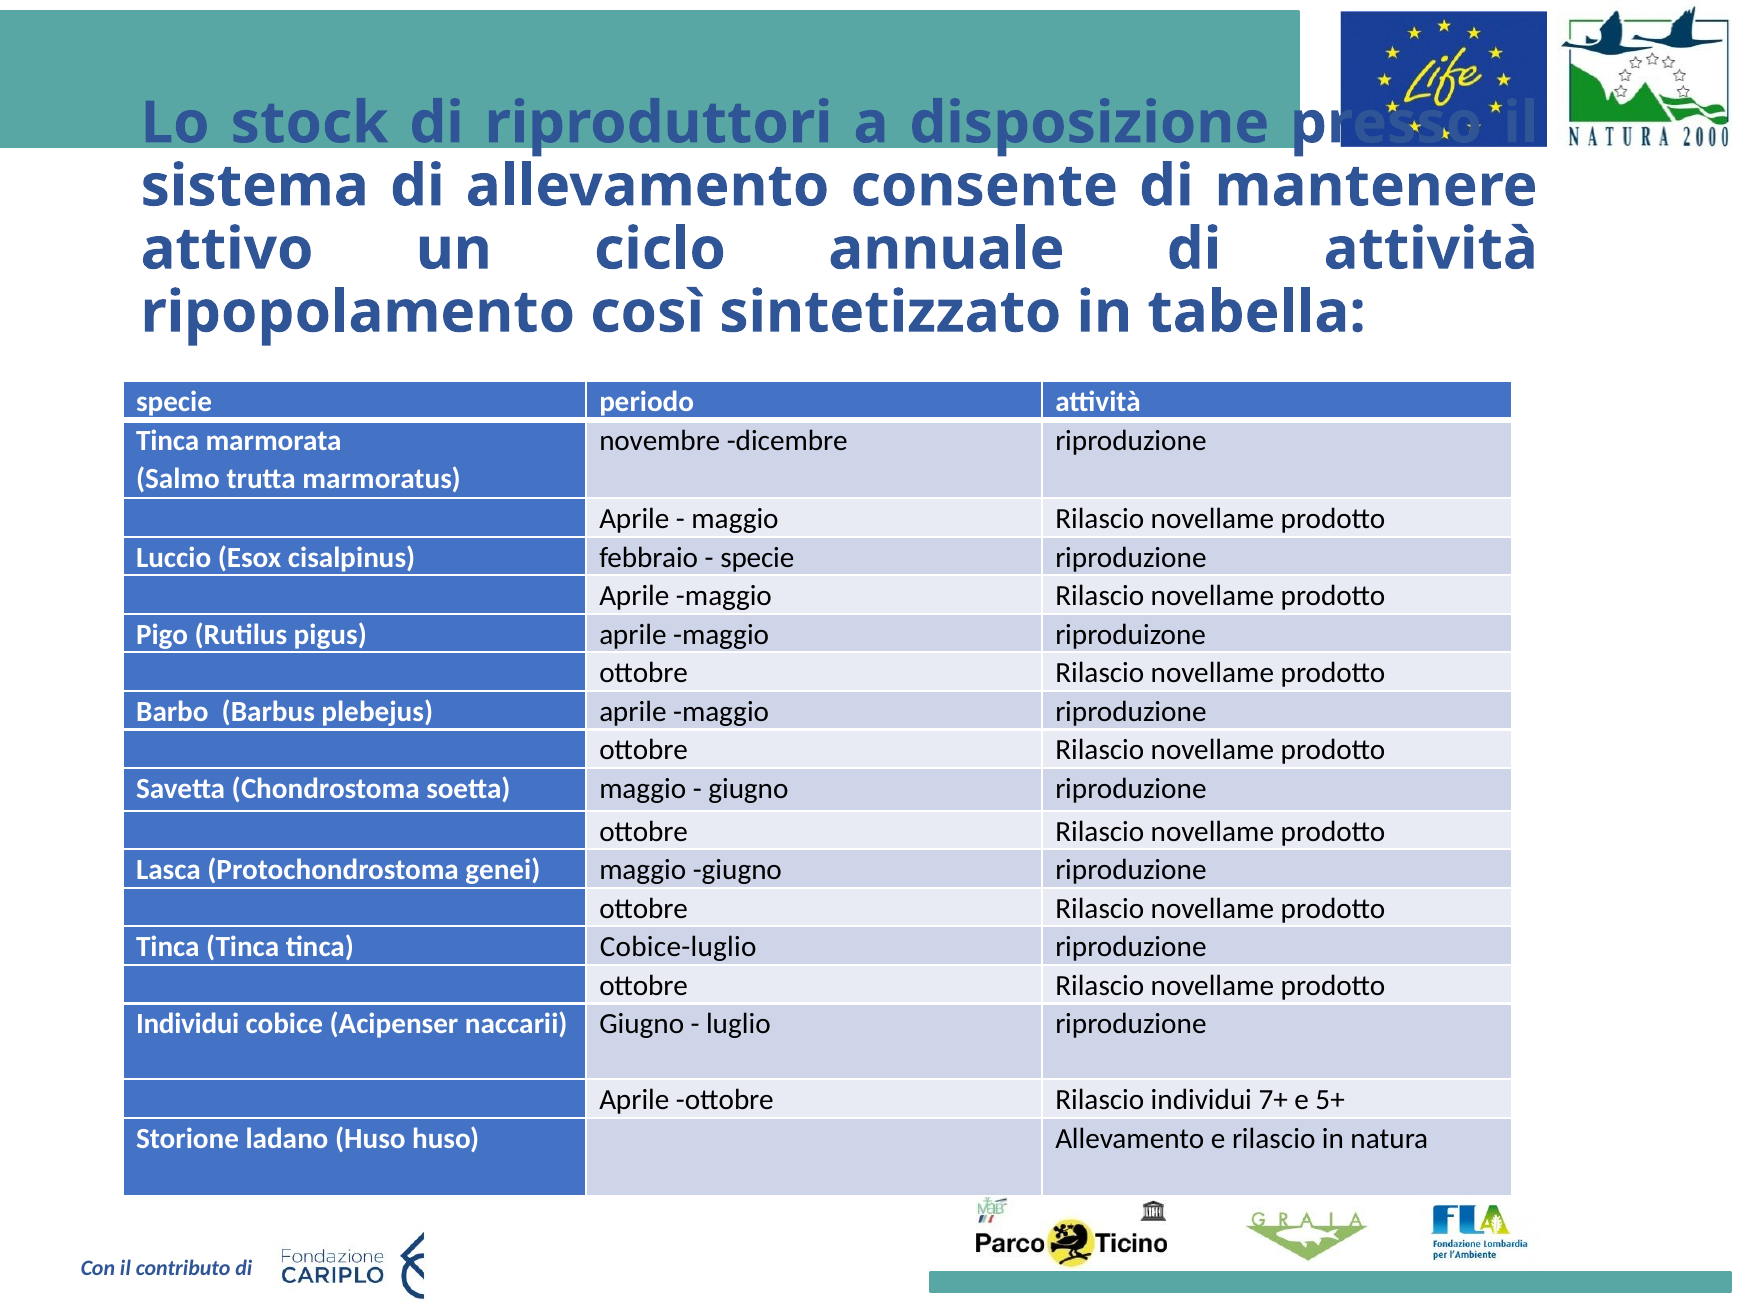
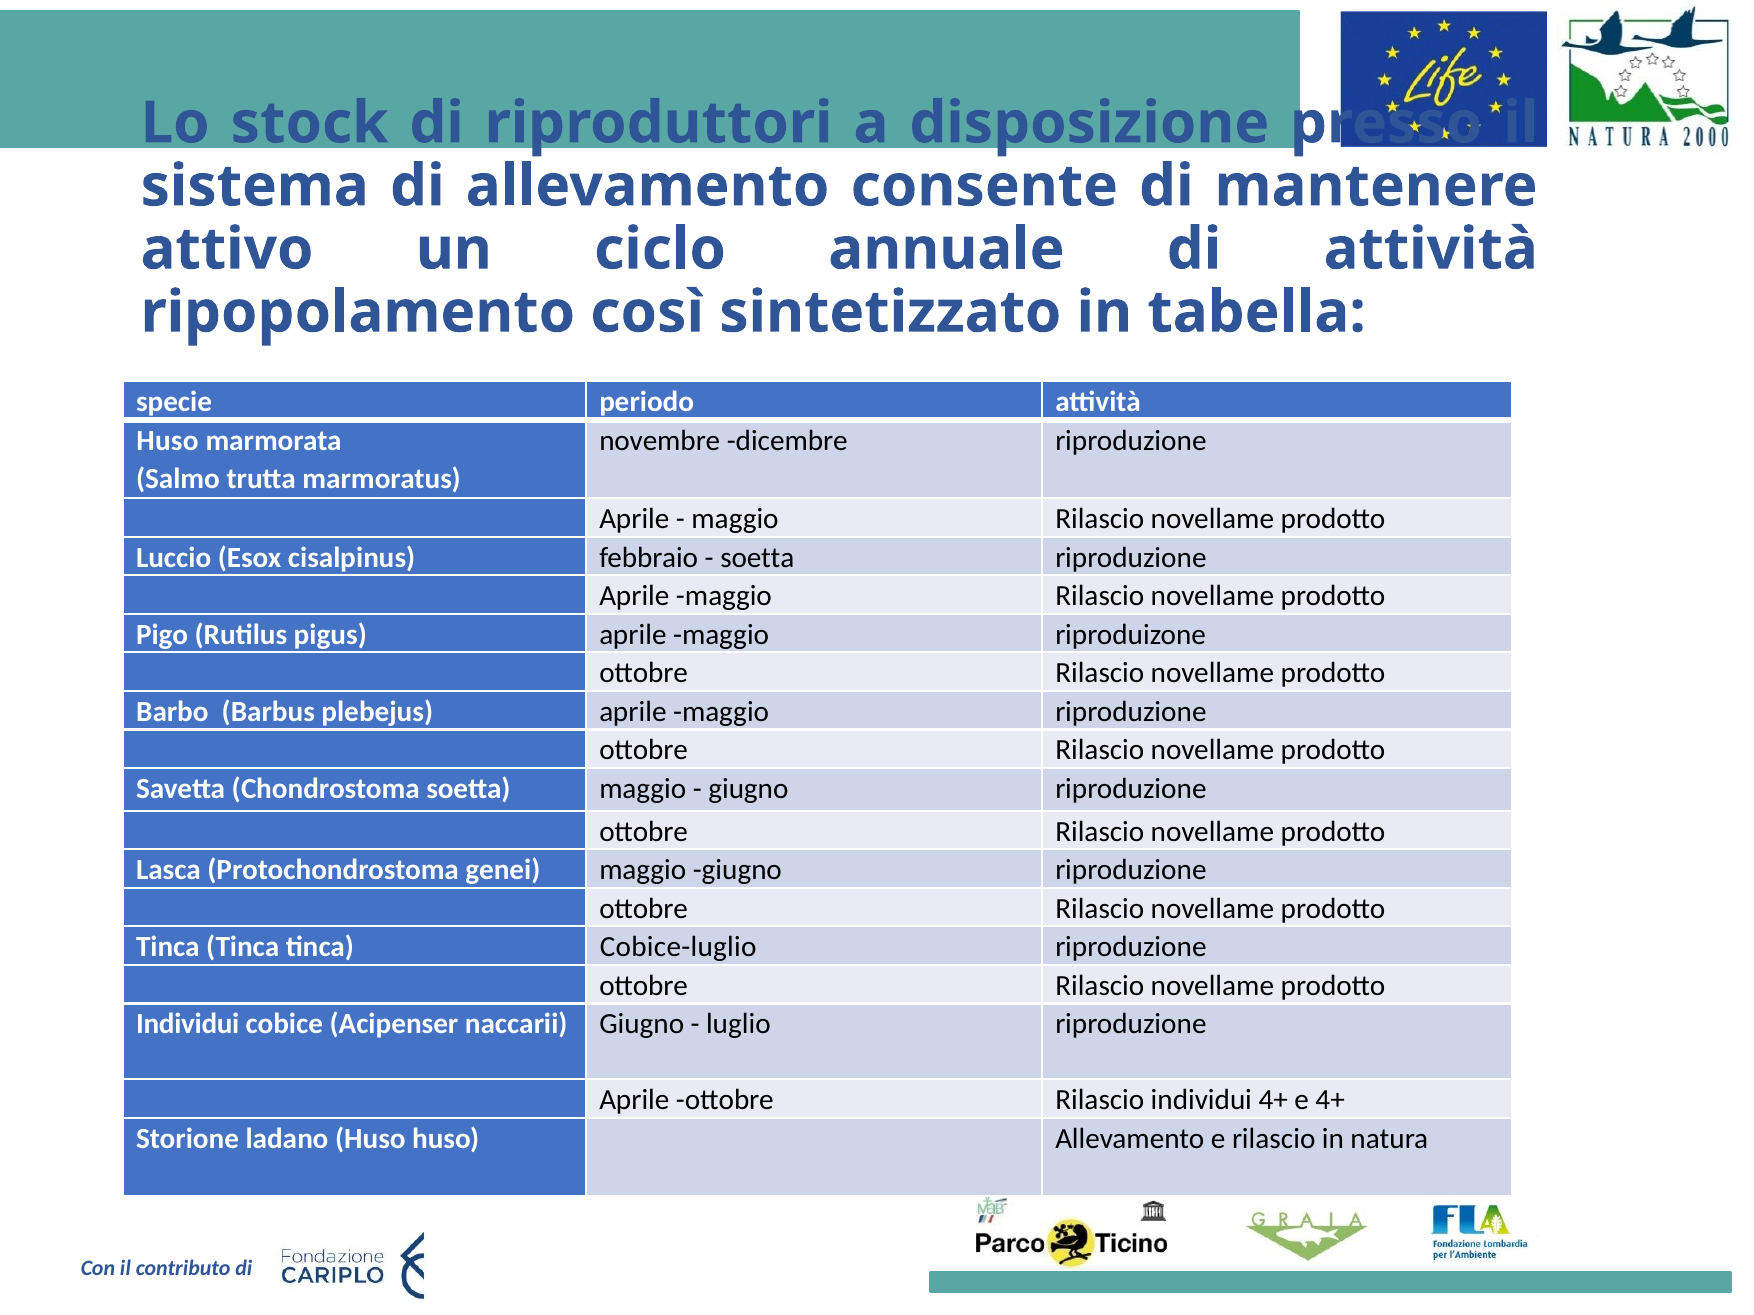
Tinca: Tinca -> Huso (167, 441)
specie: specie -> soetta (757, 558)
individui 7+: 7+ -> 4+ (1273, 1100)
e 5+: 5+ -> 4+ (1330, 1100)
